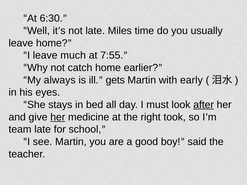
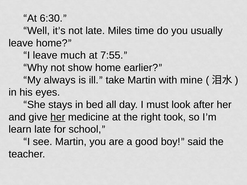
catch: catch -> show (80, 68)
gets: gets -> take (115, 80)
early: early -> mine (191, 80)
after underline: present -> none (204, 105)
team: team -> learn (20, 130)
